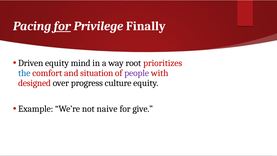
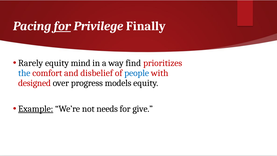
Driven: Driven -> Rarely (31, 63)
root: root -> find (133, 63)
situation: situation -> disbelief (97, 73)
people colour: purple -> blue (137, 73)
culture: culture -> models (118, 83)
Example underline: none -> present (36, 109)
naive: naive -> needs (107, 109)
